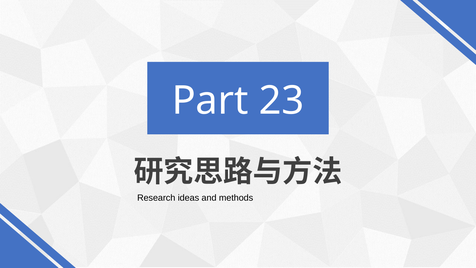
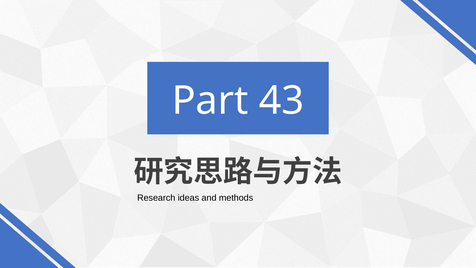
23: 23 -> 43 (282, 100)
